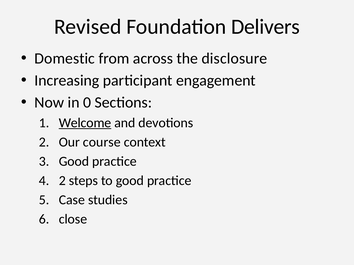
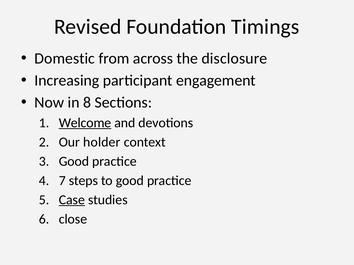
Delivers: Delivers -> Timings (265, 27)
0: 0 -> 8 (87, 103)
course: course -> holder (102, 142)
4 2: 2 -> 7 (62, 181)
Case underline: none -> present (72, 200)
